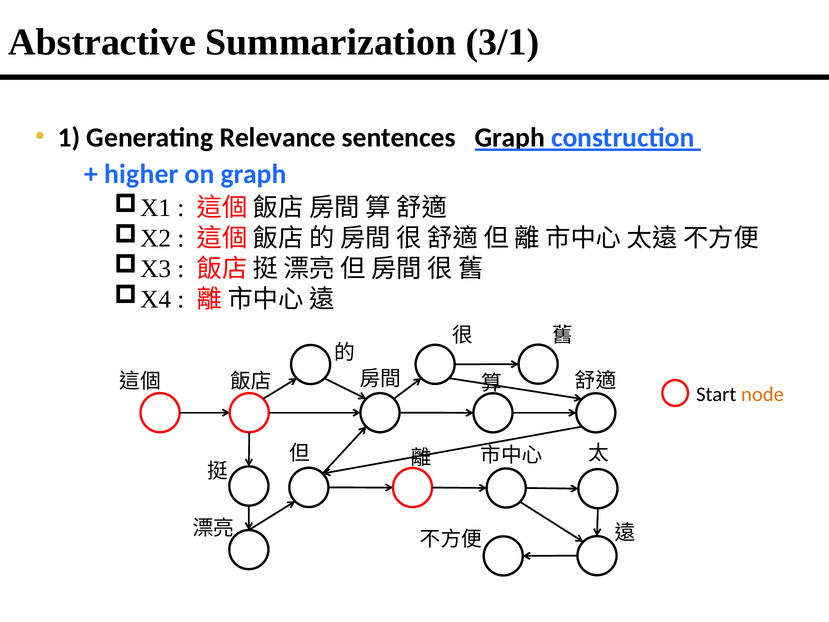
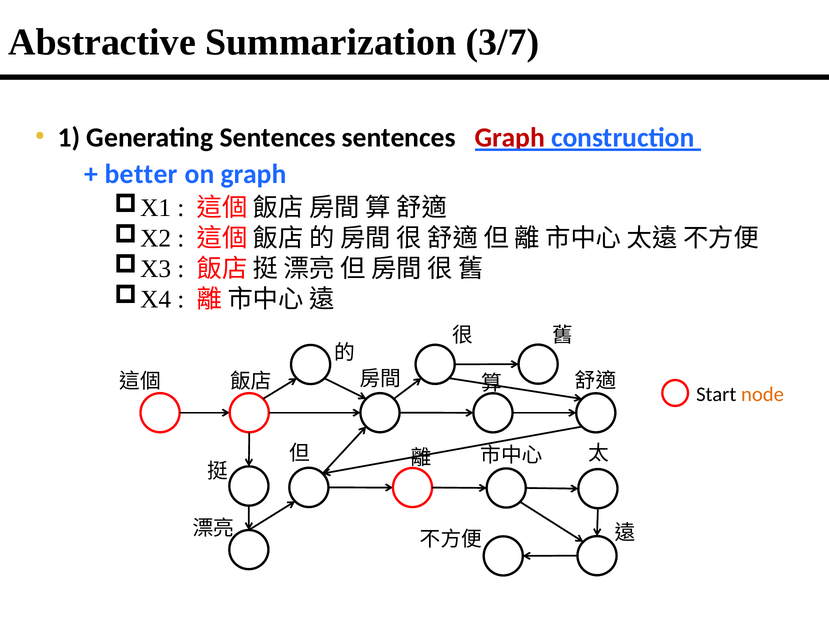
3/1: 3/1 -> 3/7 (503, 42)
Generating Relevance: Relevance -> Sentences (278, 138)
Graph colour: black -> red (510, 138)
higher: higher -> better (141, 174)
